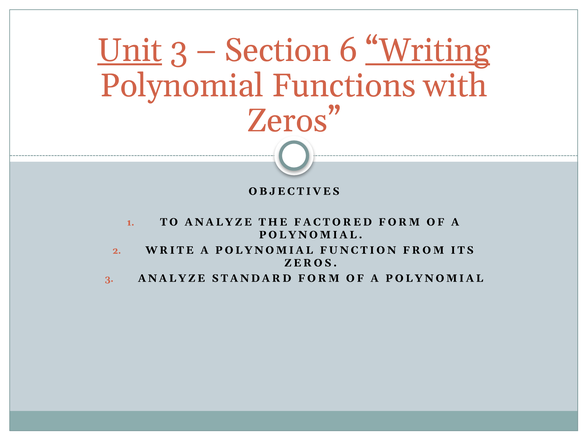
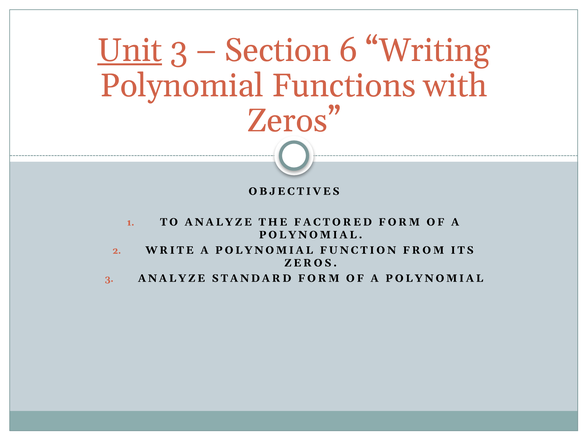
Writing underline: present -> none (428, 50)
